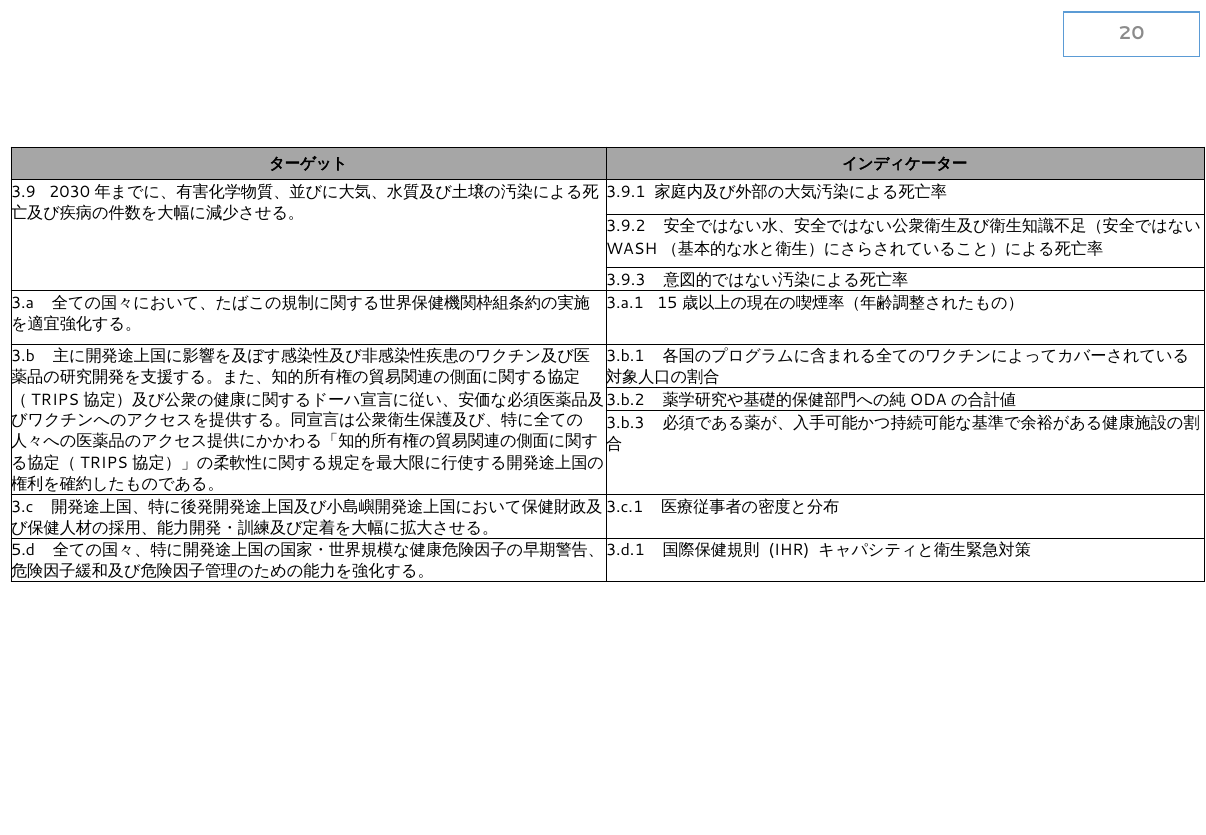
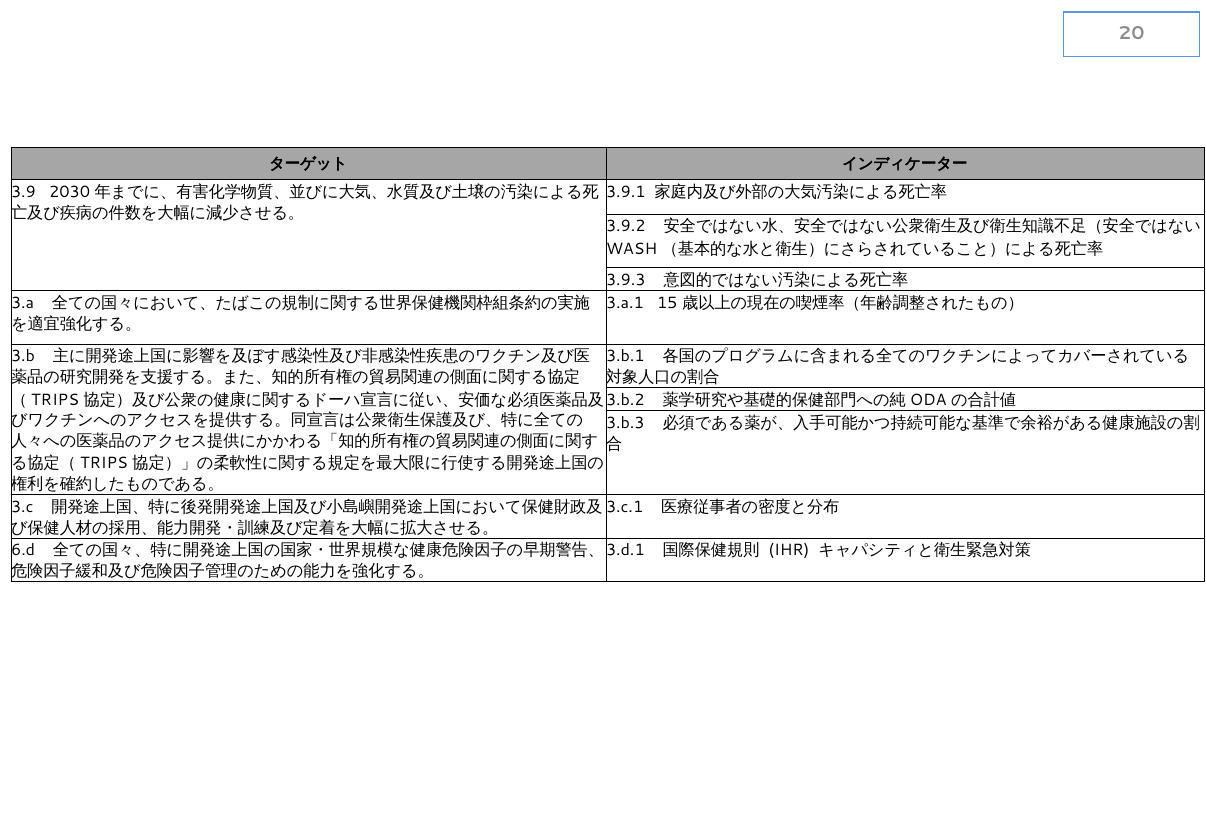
5.d: 5.d -> 6.d (23, 550)
